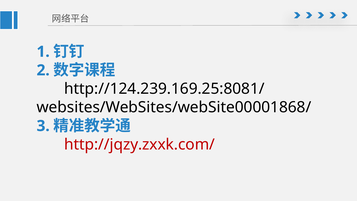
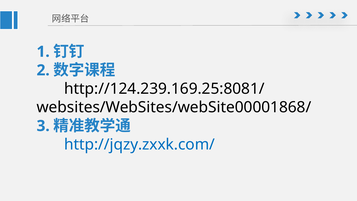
http://jqzy.zxxk.com/ colour: red -> blue (139, 144)
